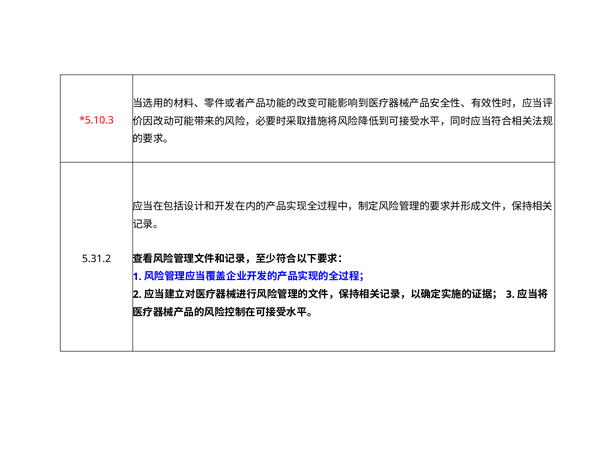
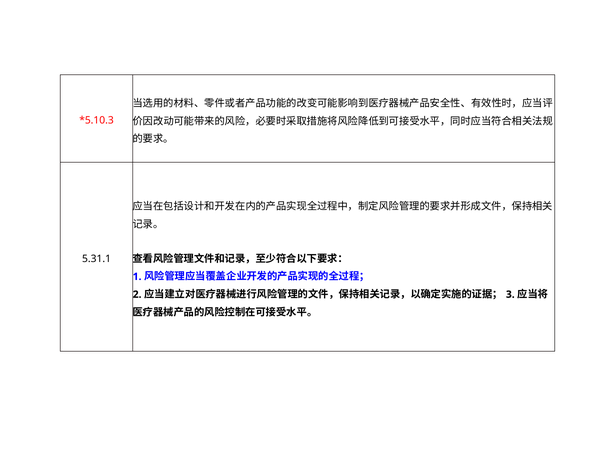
5.31.2: 5.31.2 -> 5.31.1 (97, 259)
